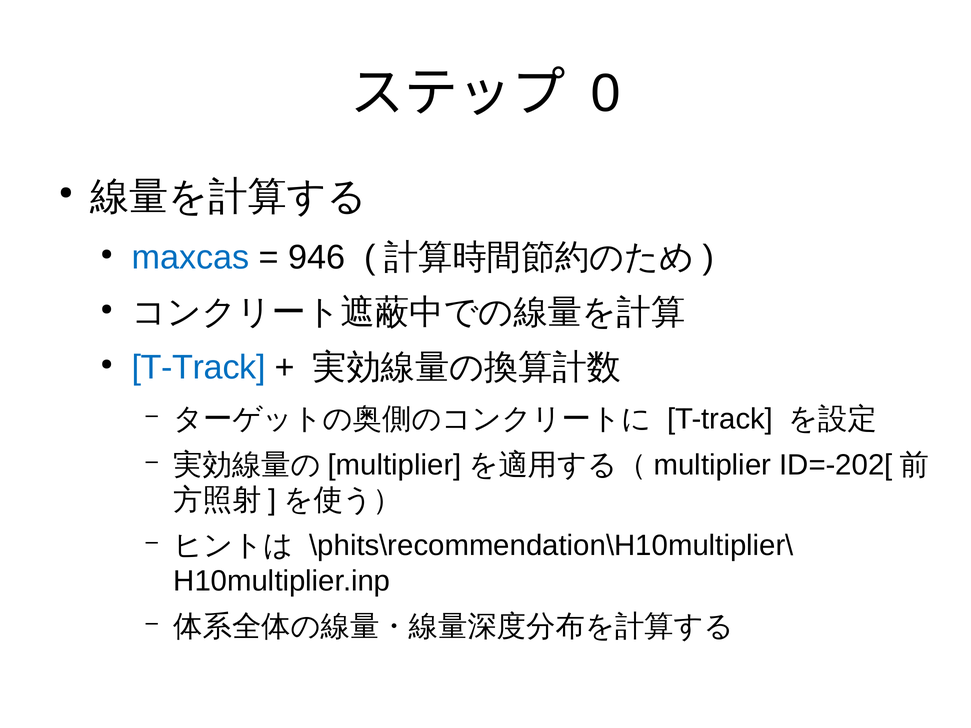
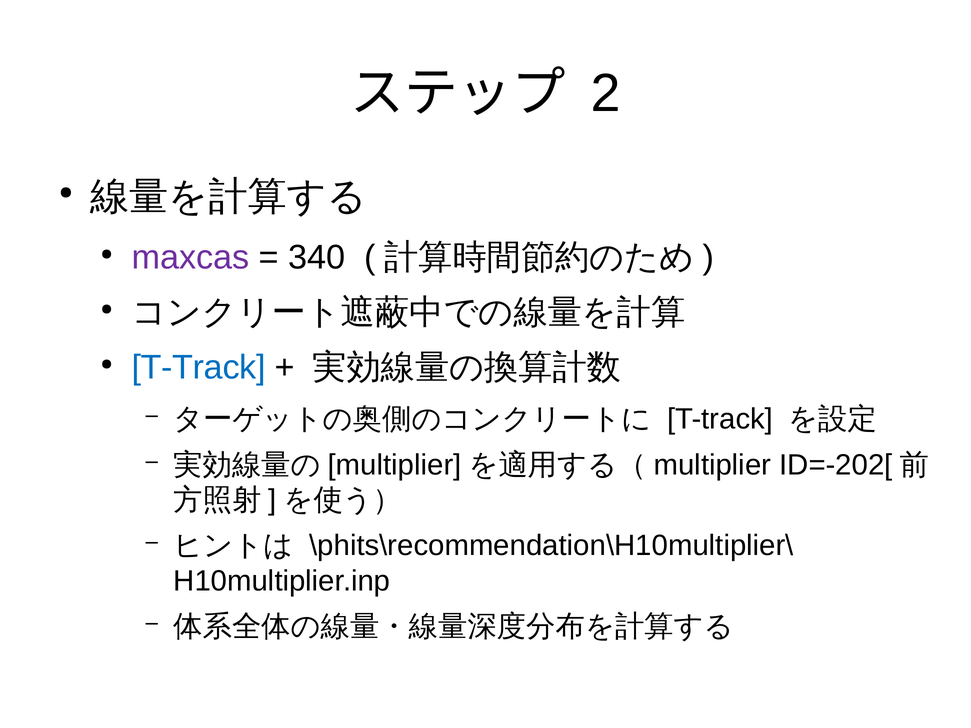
0: 0 -> 2 (606, 94)
maxcas colour: blue -> purple (191, 258)
946: 946 -> 340 (317, 258)
